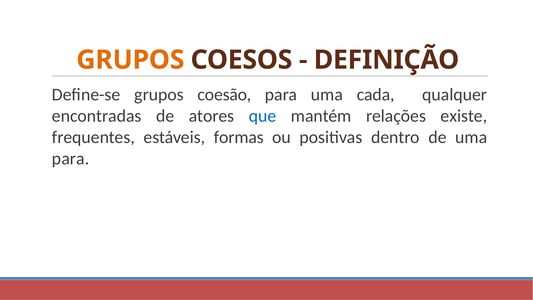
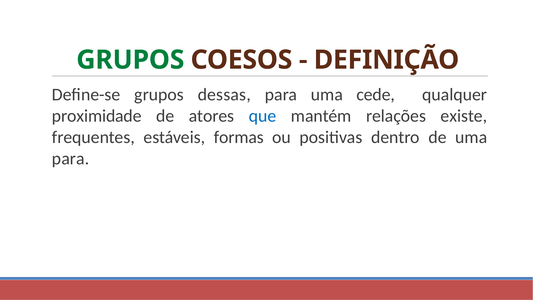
GRUPOS colour: orange -> green (130, 60)
coesão: coesão -> dessas (224, 95)
cada: cada -> cede (376, 95)
encontradas: encontradas -> proximidade (97, 116)
